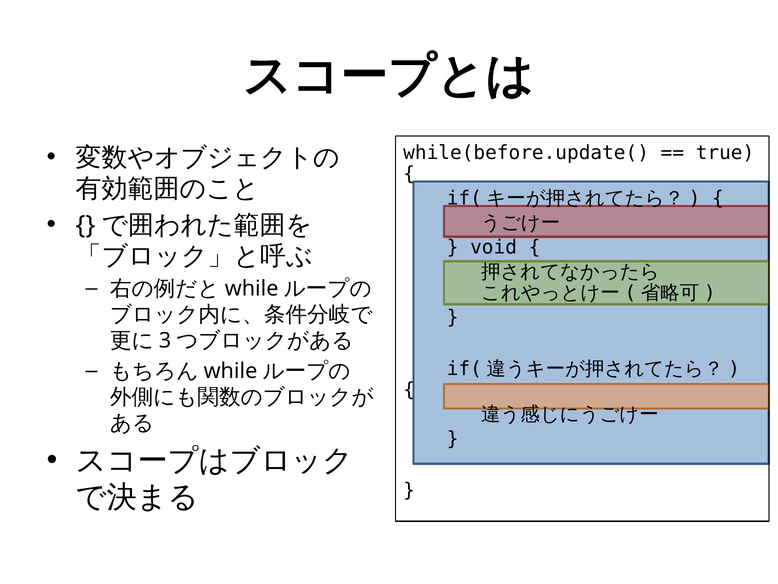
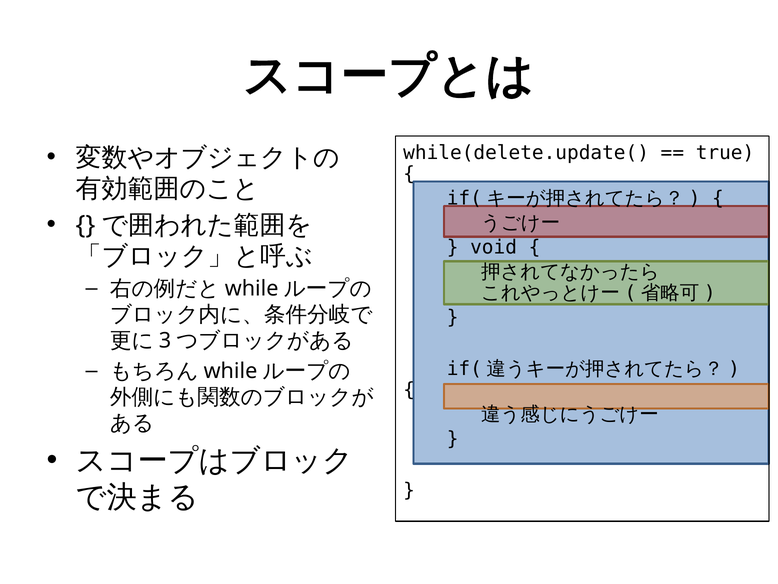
while(before.update(: while(before.update( -> while(delete.update( (526, 153)
